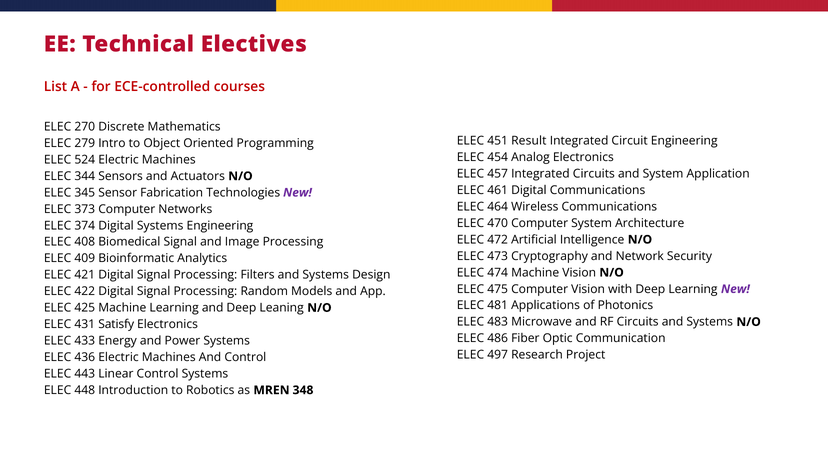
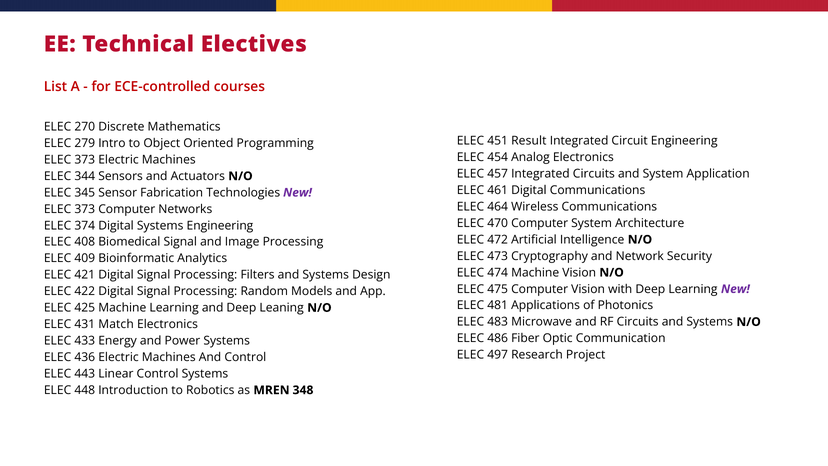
524: 524 -> 373 (85, 160)
Satisfy: Satisfy -> Match (116, 324)
